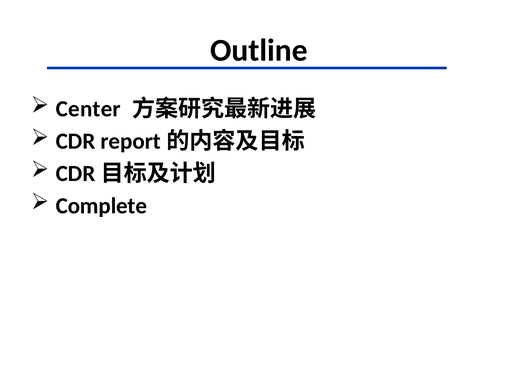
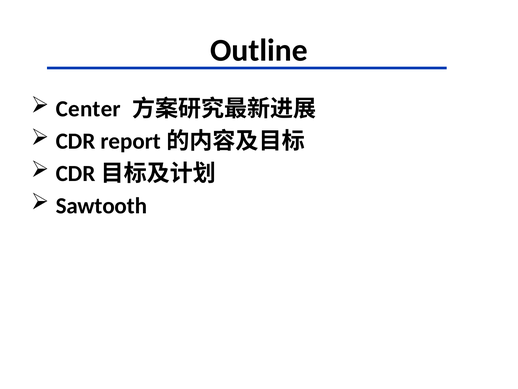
Complete: Complete -> Sawtooth (101, 205)
